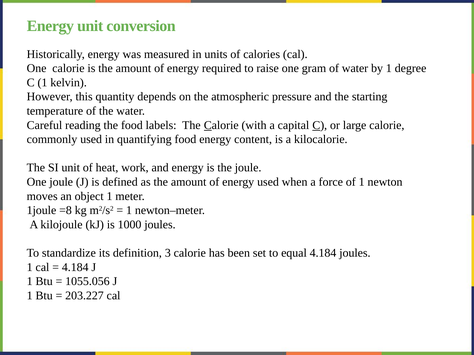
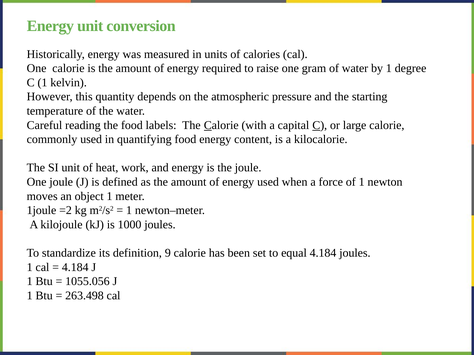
=8: =8 -> =2 (66, 211)
3: 3 -> 9 (168, 253)
203.227: 203.227 -> 263.498 (84, 296)
